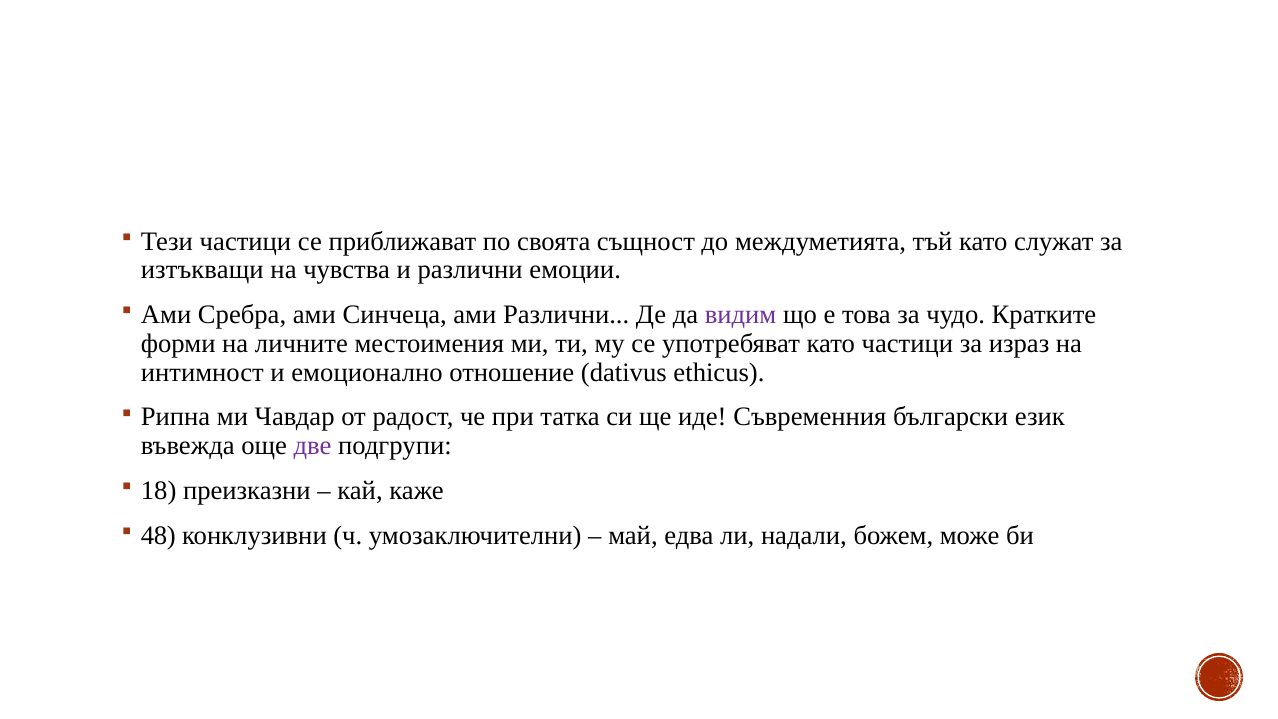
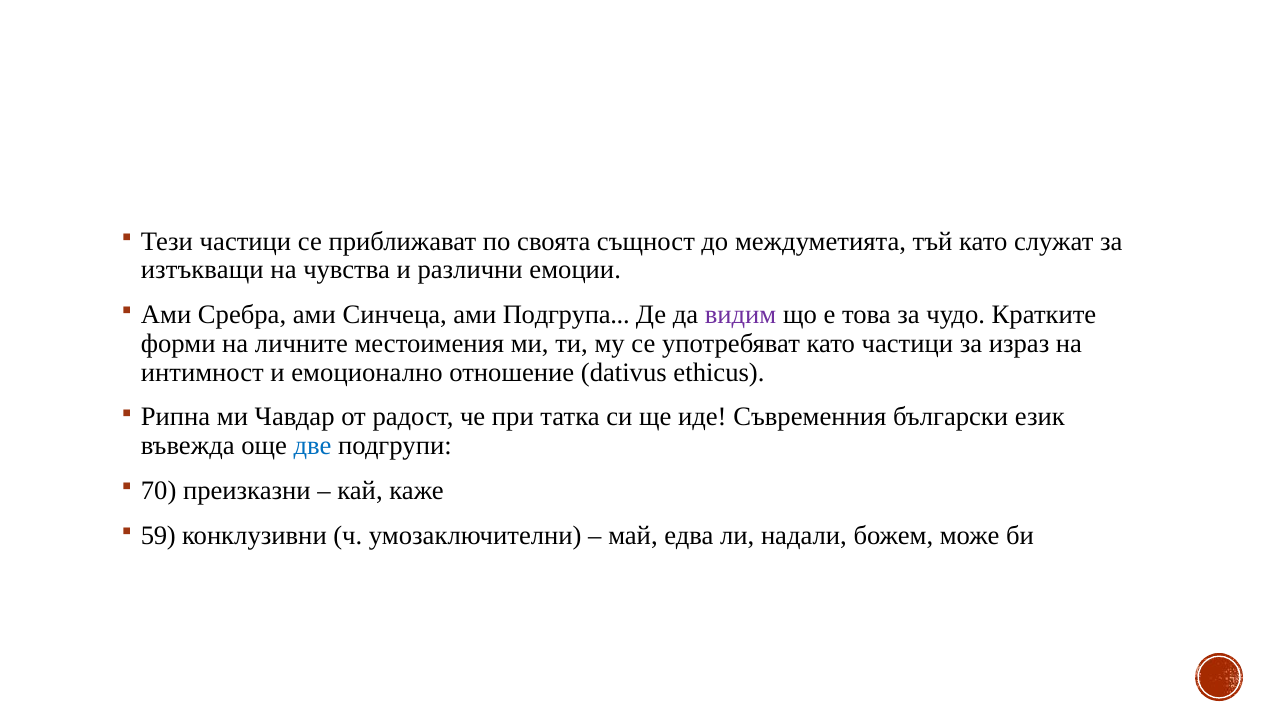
ами Различни: Различни -> Подгрупа (566, 315)
две colour: purple -> blue (313, 446)
18: 18 -> 70 (159, 491)
48: 48 -> 59 (158, 535)
